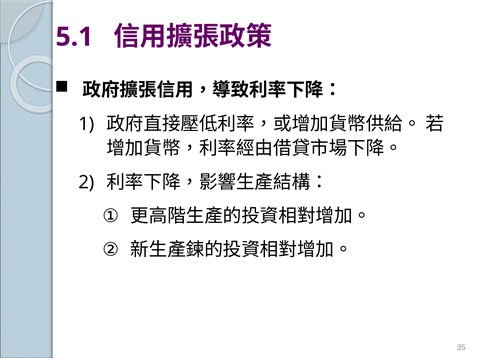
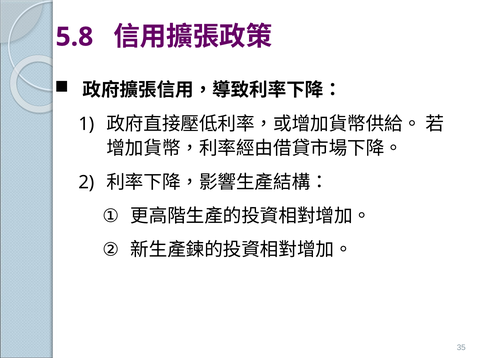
5.1: 5.1 -> 5.8 (74, 37)
